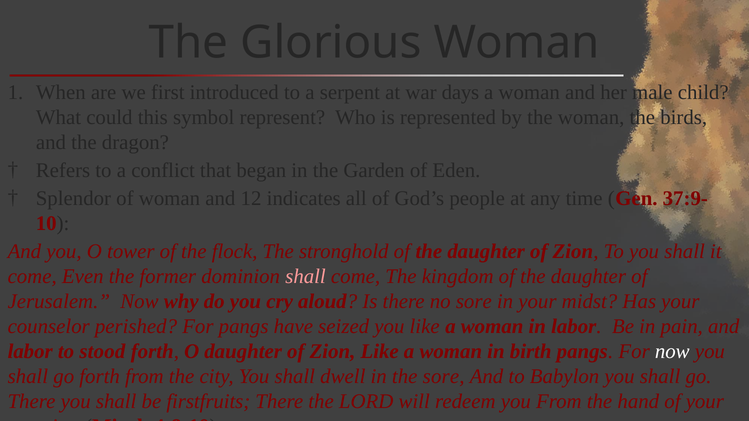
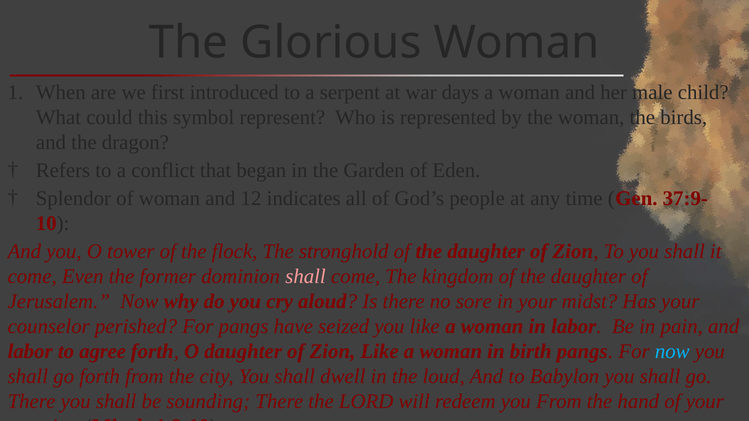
stood: stood -> agree (103, 352)
now colour: white -> light blue (672, 352)
the sore: sore -> loud (444, 377)
firstfruits: firstfruits -> sounding (208, 402)
